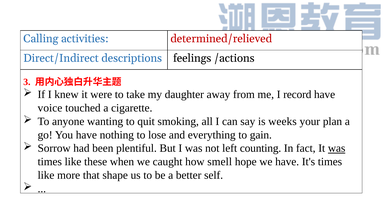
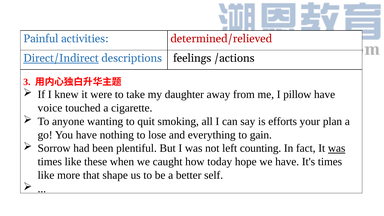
Calling: Calling -> Painful (41, 39)
Direct/Indirect underline: none -> present (61, 58)
record: record -> pillow (297, 94)
weeks: weeks -> efforts (283, 121)
smell: smell -> today (220, 162)
